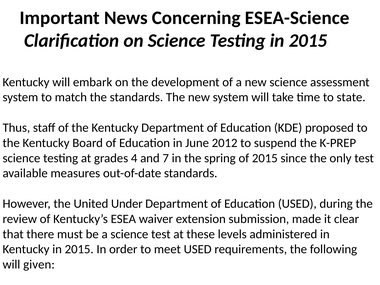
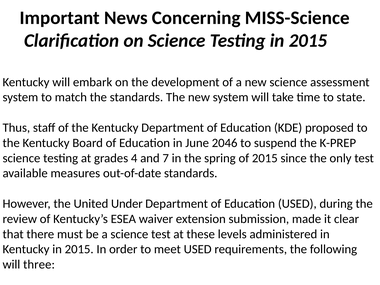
ESEA-Science: ESEA-Science -> MISS-Science (297, 18)
2012: 2012 -> 2046 (225, 143)
given: given -> three (39, 264)
